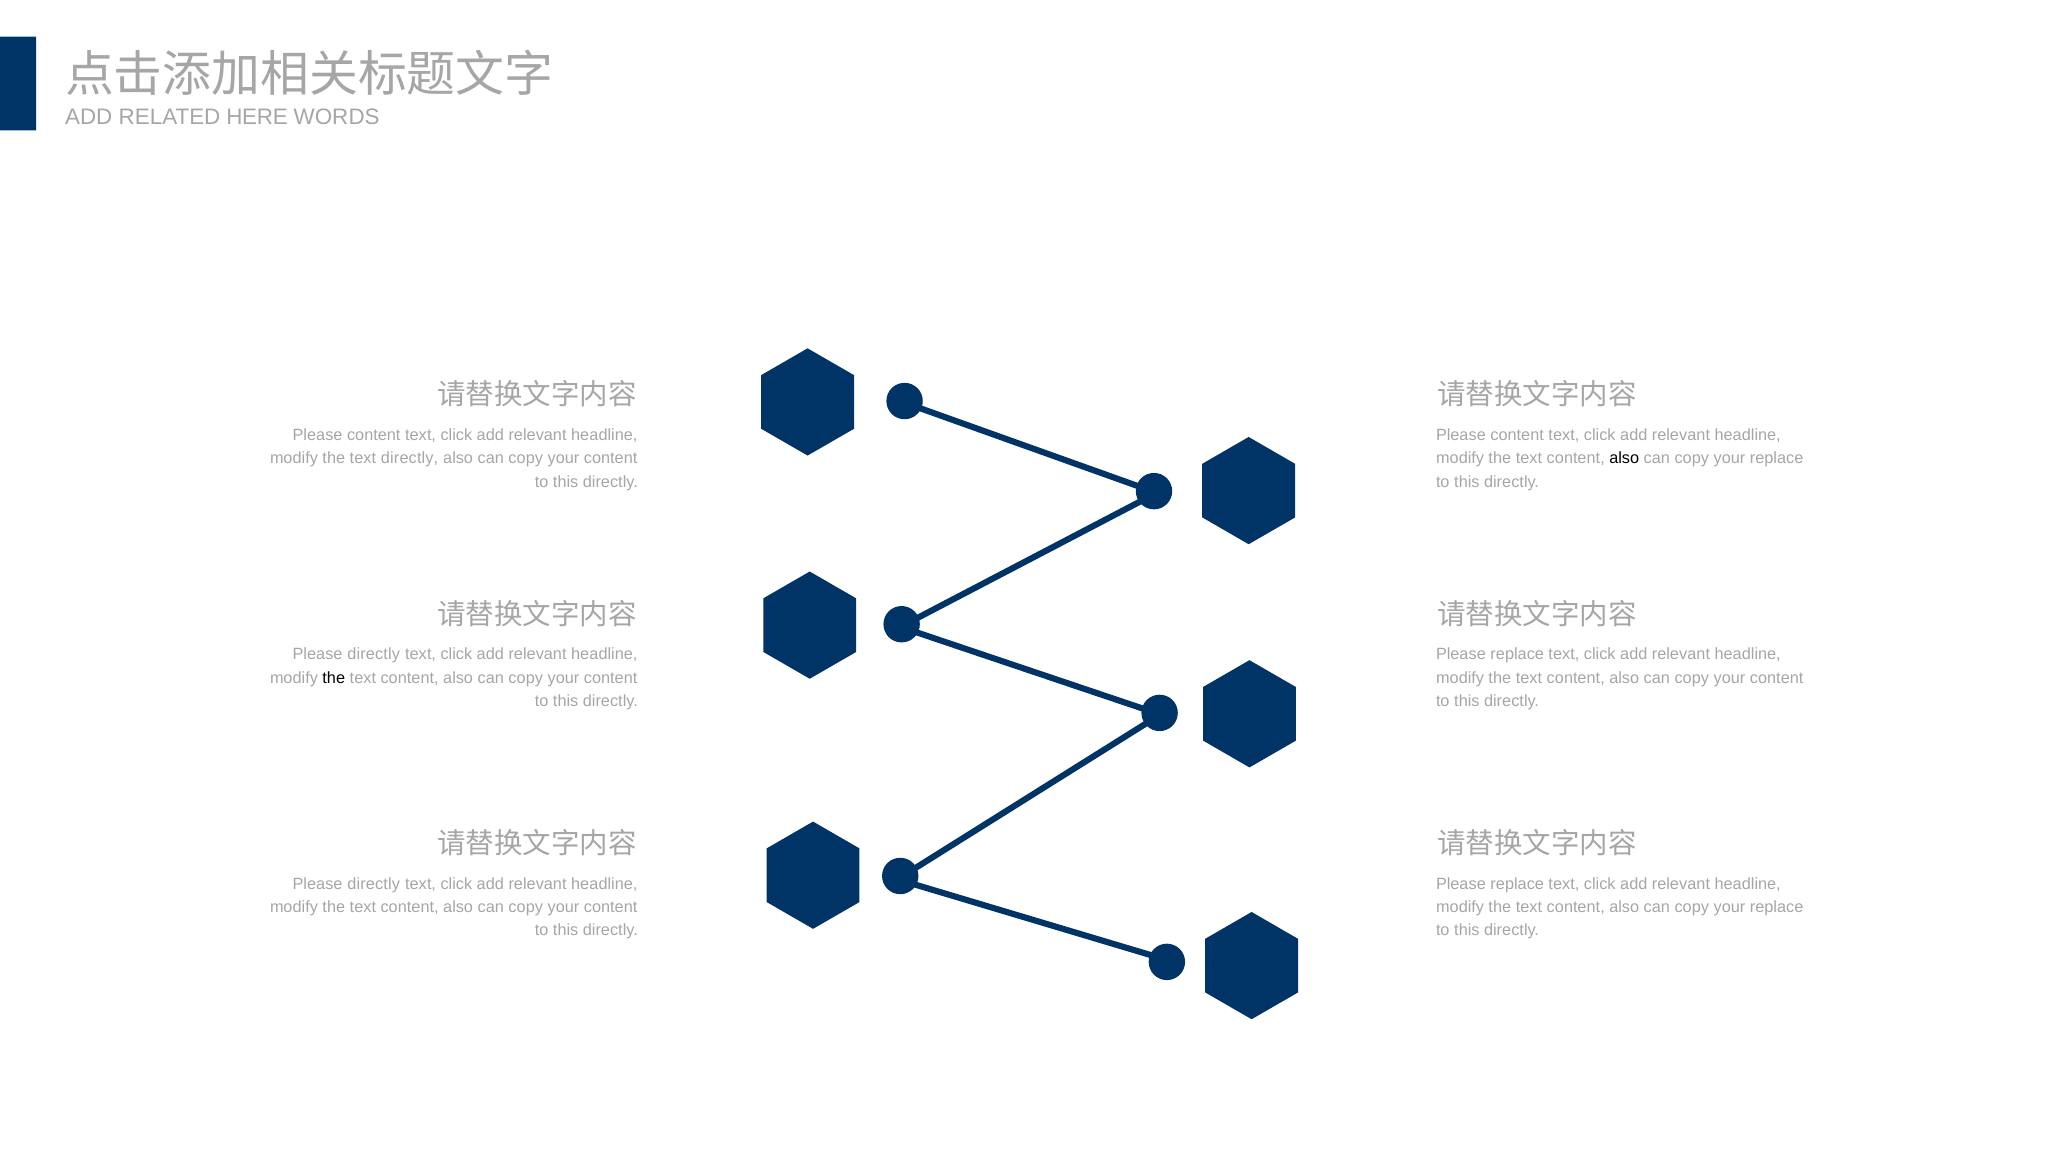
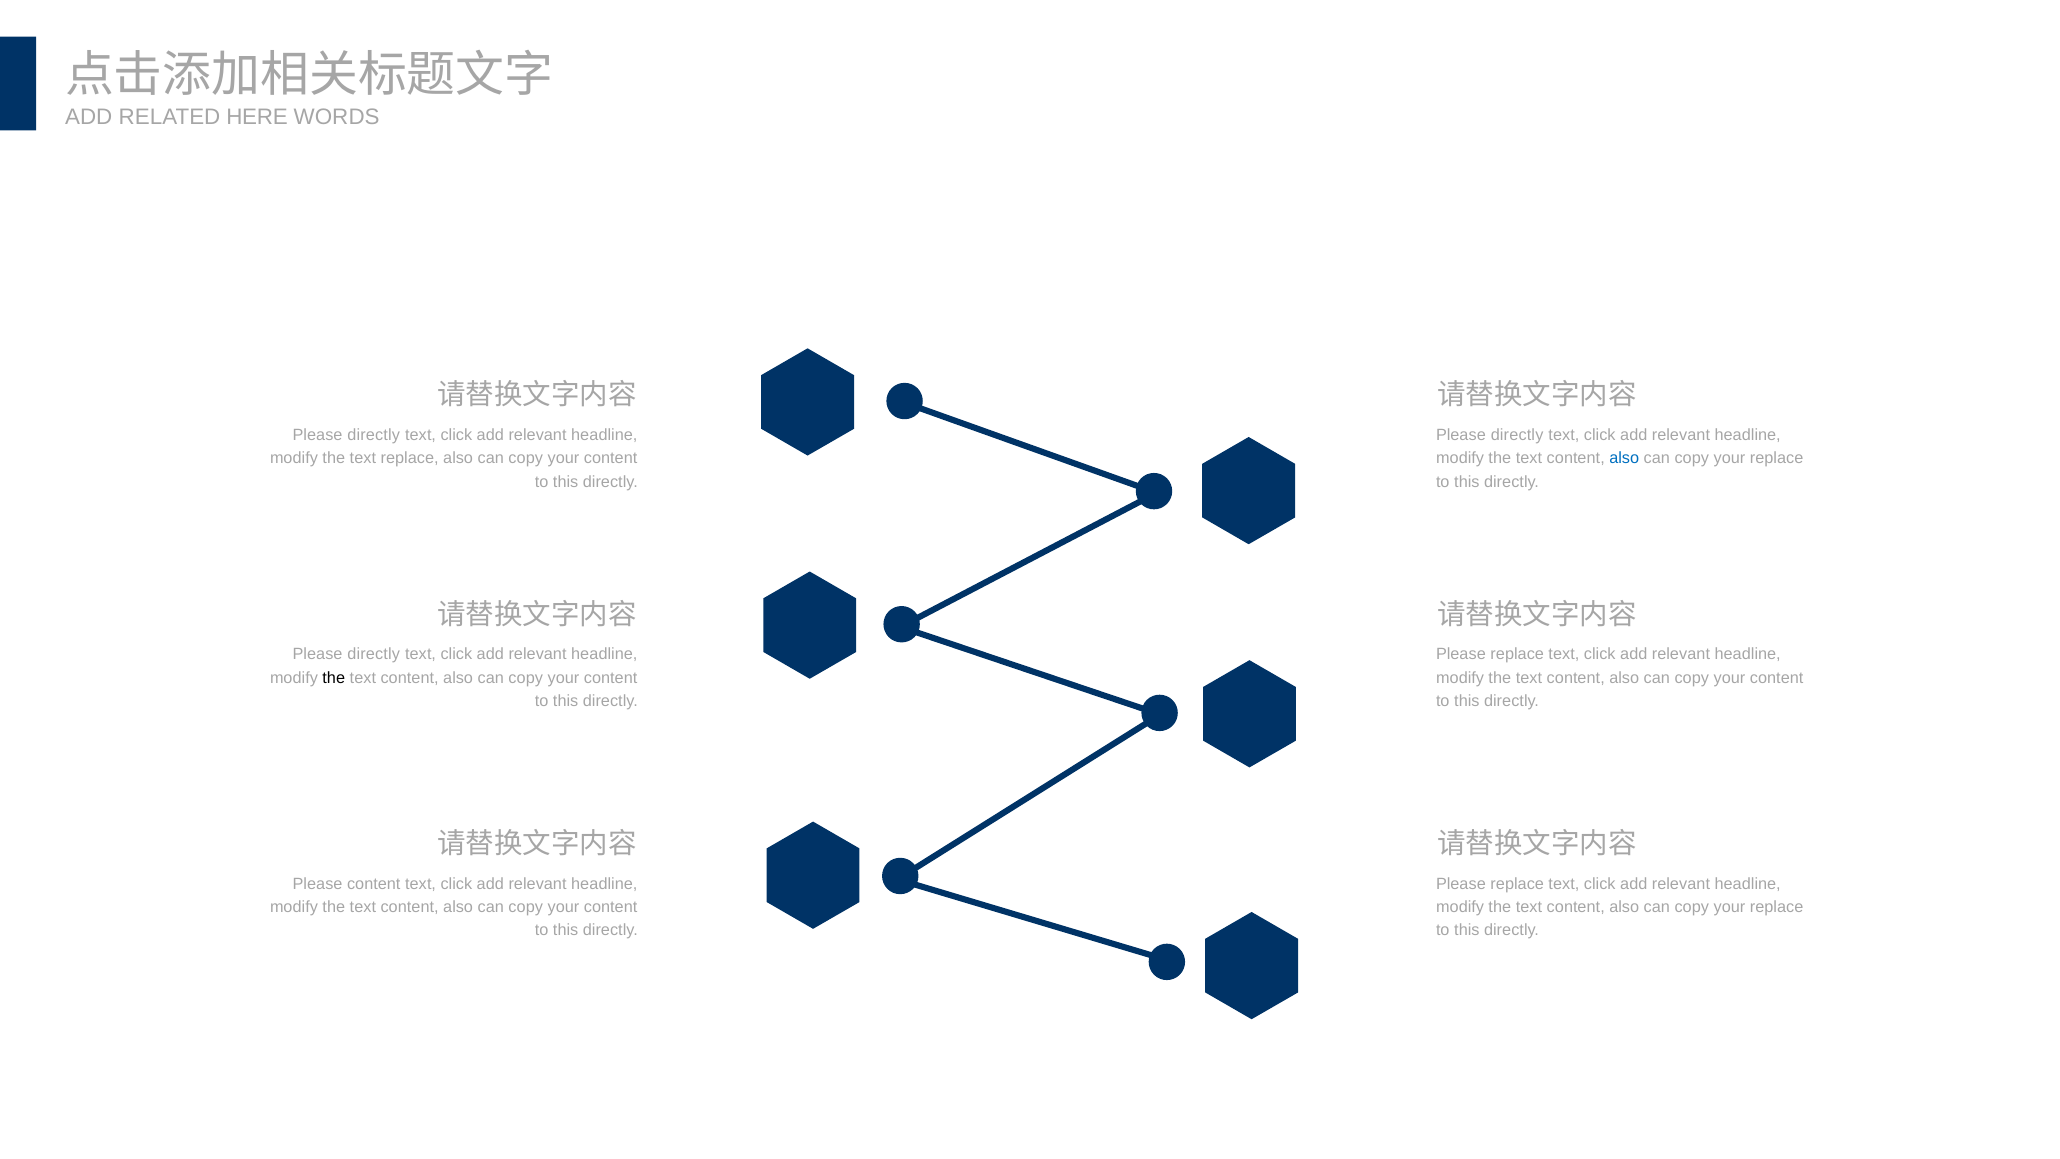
content: content -> directly (374, 435)
content: content -> directly (1517, 435)
text directly: directly -> replace (410, 458)
also colour: black -> blue (1624, 458)
directly: directly -> content (374, 883)
